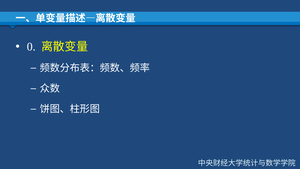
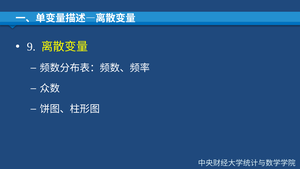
0: 0 -> 9 (31, 47)
